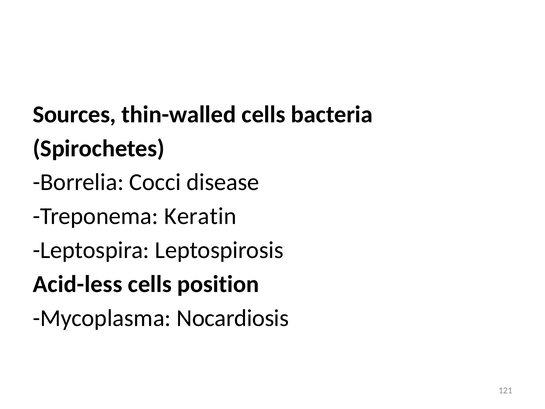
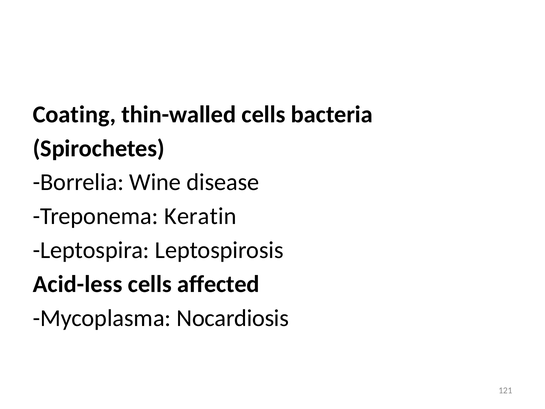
Sources: Sources -> Coating (74, 114)
Cocci: Cocci -> Wine (155, 182)
position: position -> affected (218, 284)
